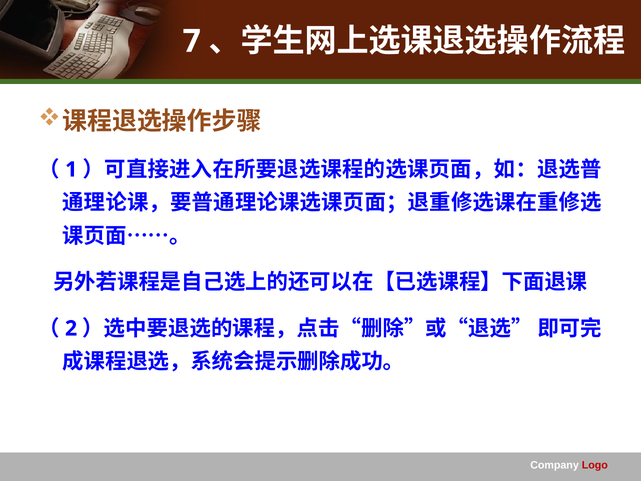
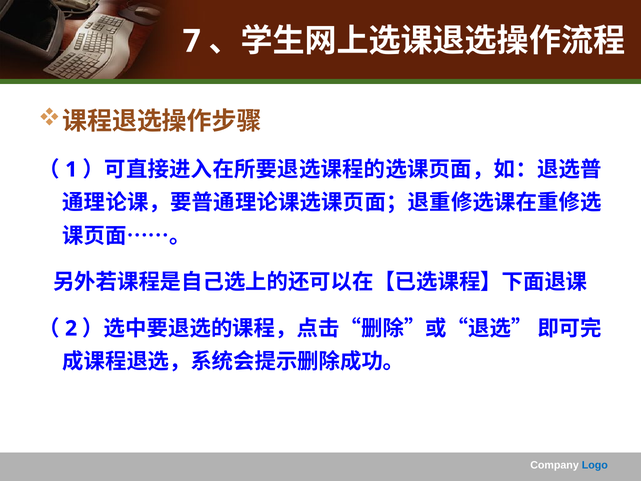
Logo colour: red -> blue (595, 465)
